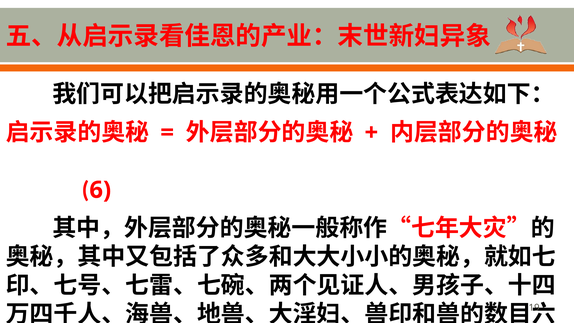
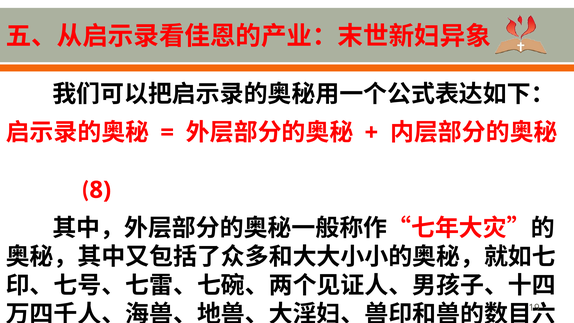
6: 6 -> 8 (100, 190)
